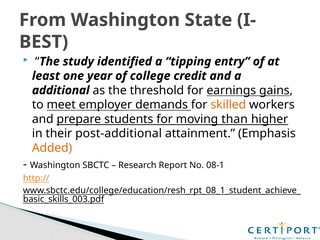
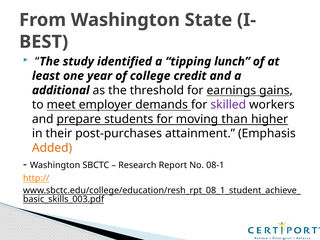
entry: entry -> lunch (232, 61)
skilled colour: orange -> purple (228, 105)
post-additional: post-additional -> post-purchases (119, 134)
